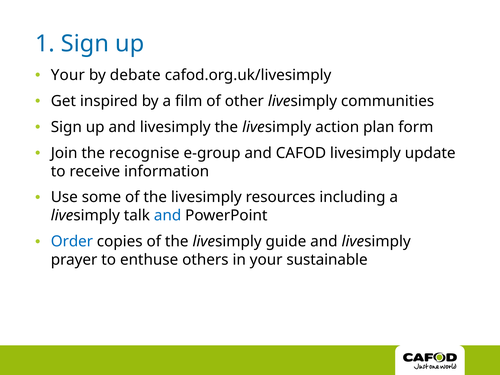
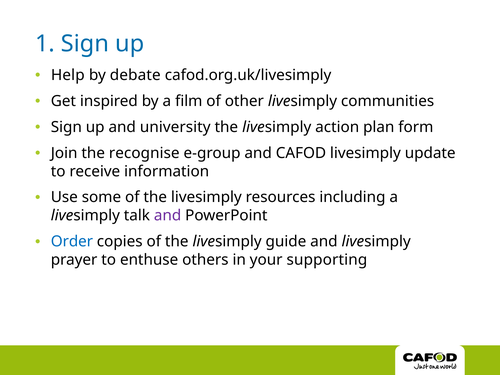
Your: Your -> Help (68, 75)
up and livesimply: livesimply -> university (175, 127)
and colour: blue -> purple (168, 216)
sustainable: sustainable -> supporting (327, 260)
